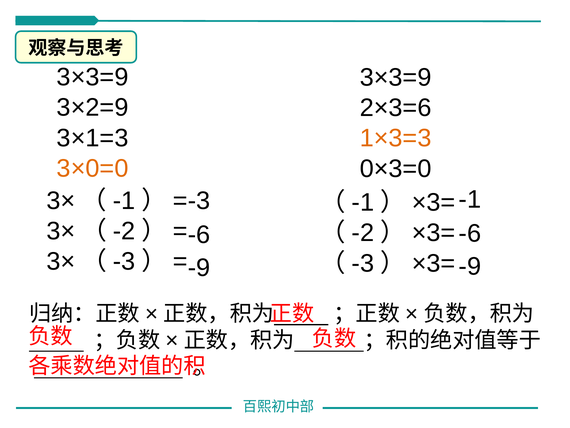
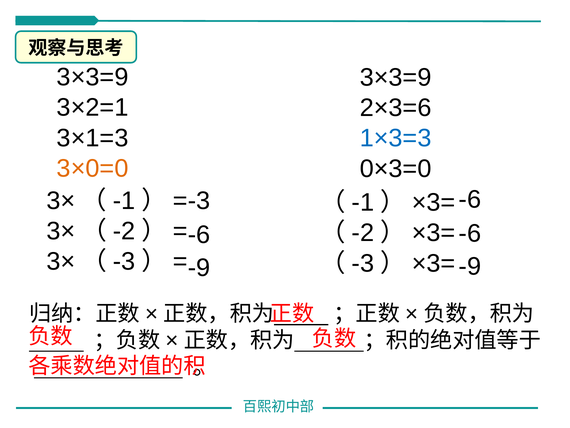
3×2=9: 3×2=9 -> 3×2=1 (93, 107)
1×3=3 colour: orange -> blue (396, 138)
-1: -1 -> -6 (470, 199)
